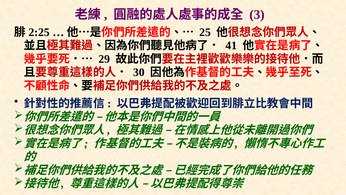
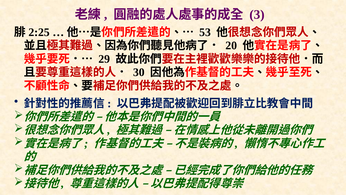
25: 25 -> 53 (205, 32)
41: 41 -> 20 (231, 46)
